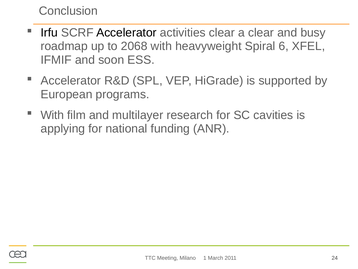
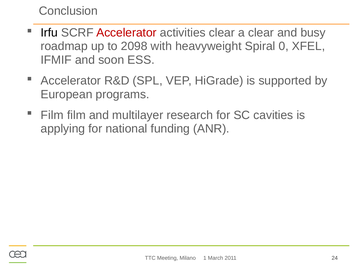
Accelerator colour: black -> red (126, 33)
2068: 2068 -> 2098 (134, 46)
6: 6 -> 0 (284, 46)
With: With -> Film (52, 115)
